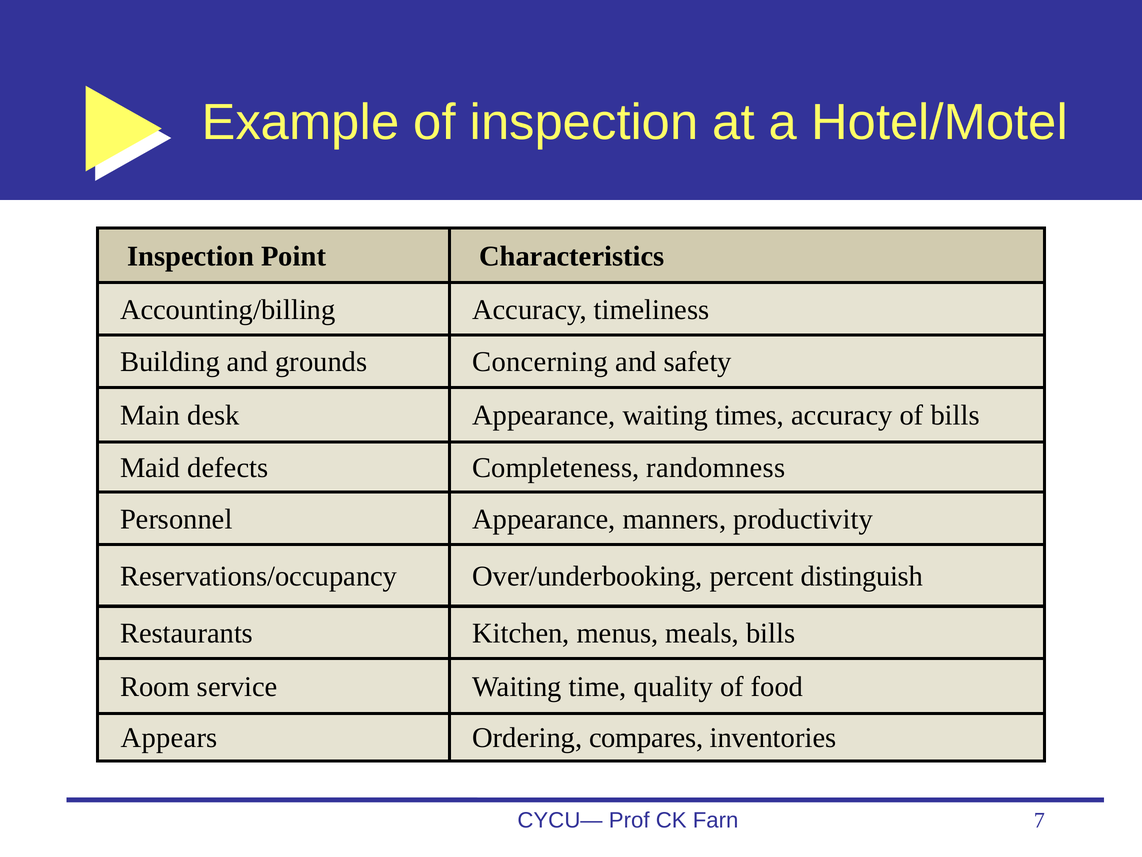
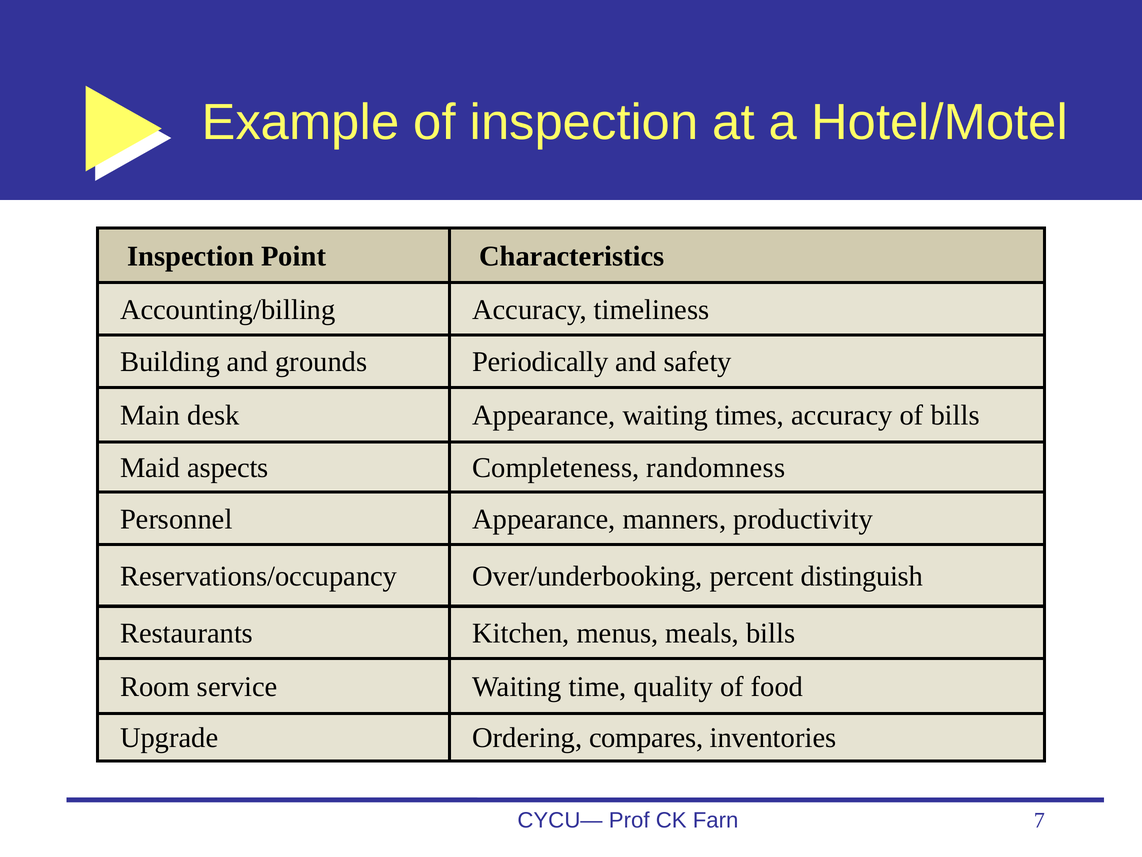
Concerning: Concerning -> Periodically (540, 362)
defects: defects -> aspects (228, 468)
Appears: Appears -> Upgrade (169, 738)
